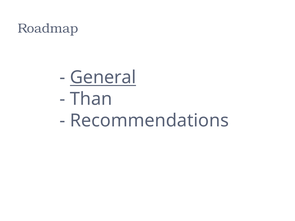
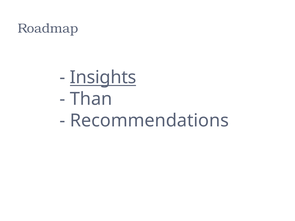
General: General -> Insights (103, 77)
